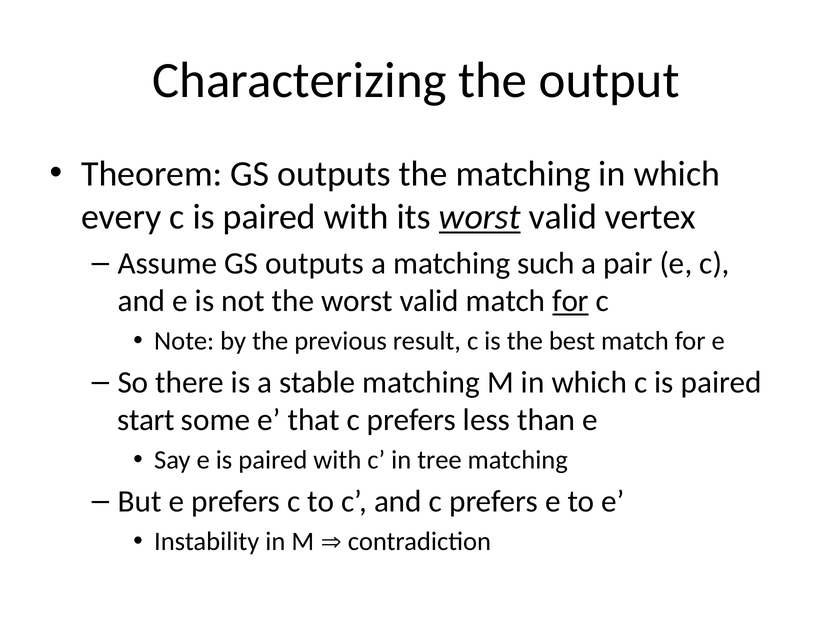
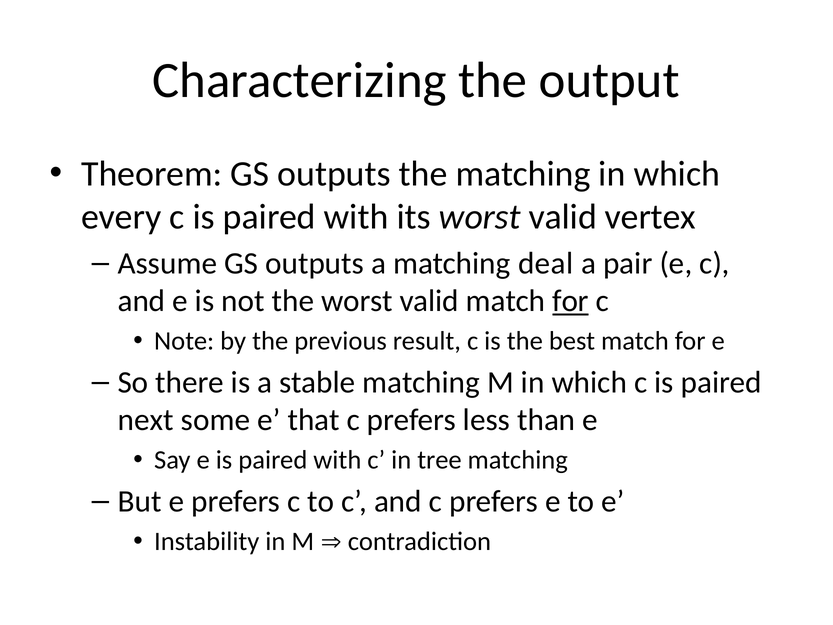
worst underline: present -> none (480, 217)
such: such -> deal (546, 263)
start: start -> next (146, 420)
